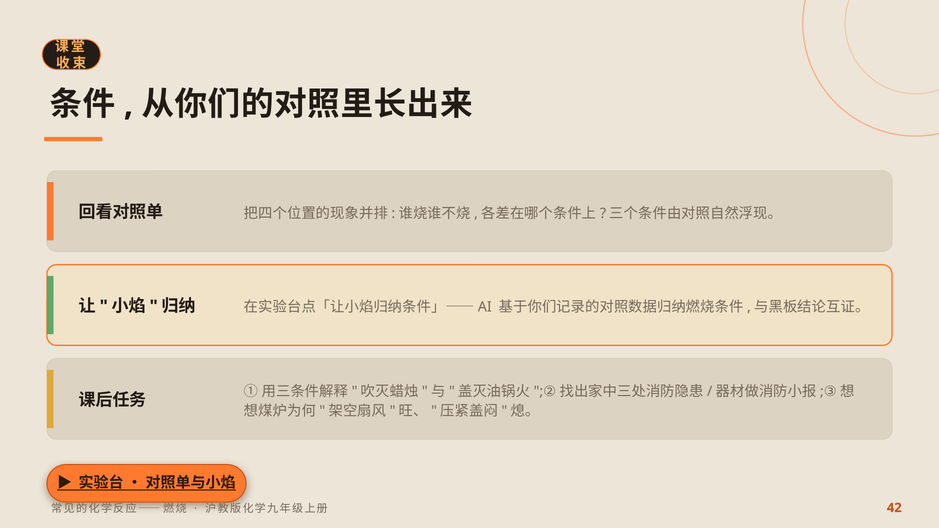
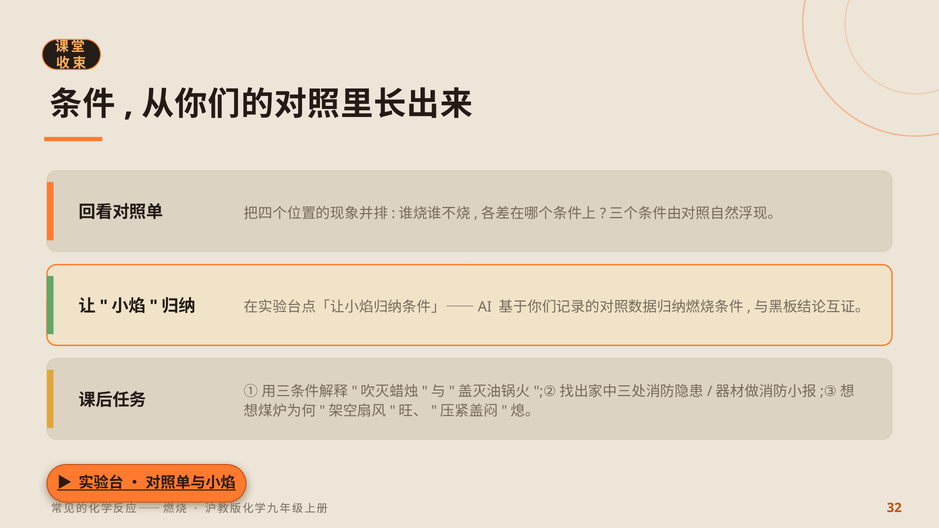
42: 42 -> 32 (894, 508)
